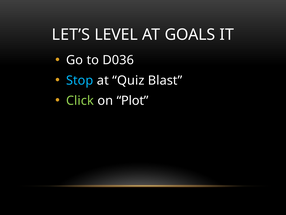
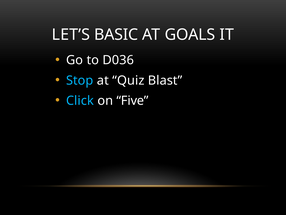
LEVEL: LEVEL -> BASIC (116, 34)
Click colour: light green -> light blue (80, 100)
Plot: Plot -> Five (133, 100)
